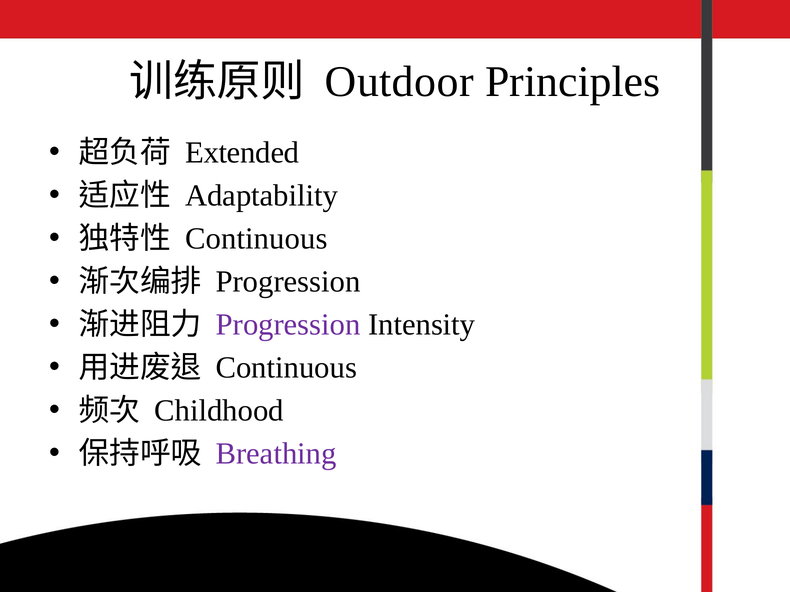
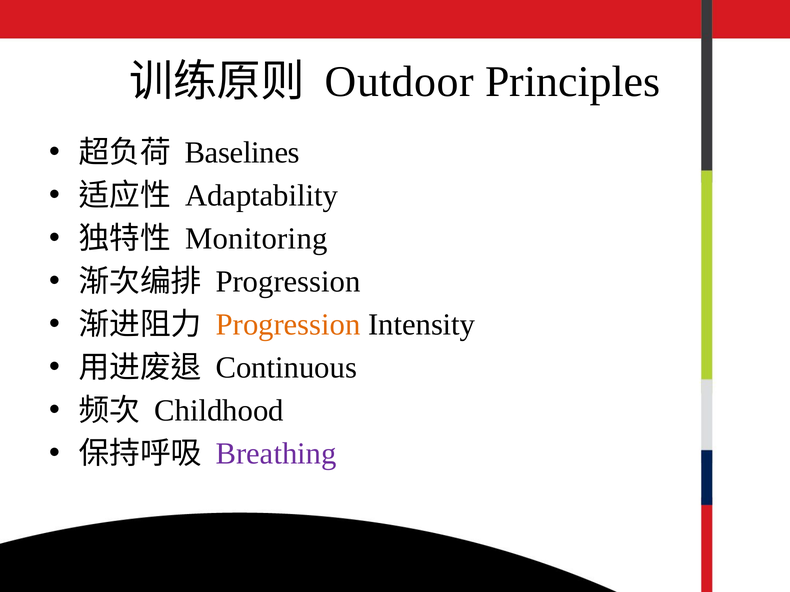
Extended: Extended -> Baselines (242, 153)
Continuous: Continuous -> Monitoring (256, 239)
Progression colour: purple -> orange (288, 325)
